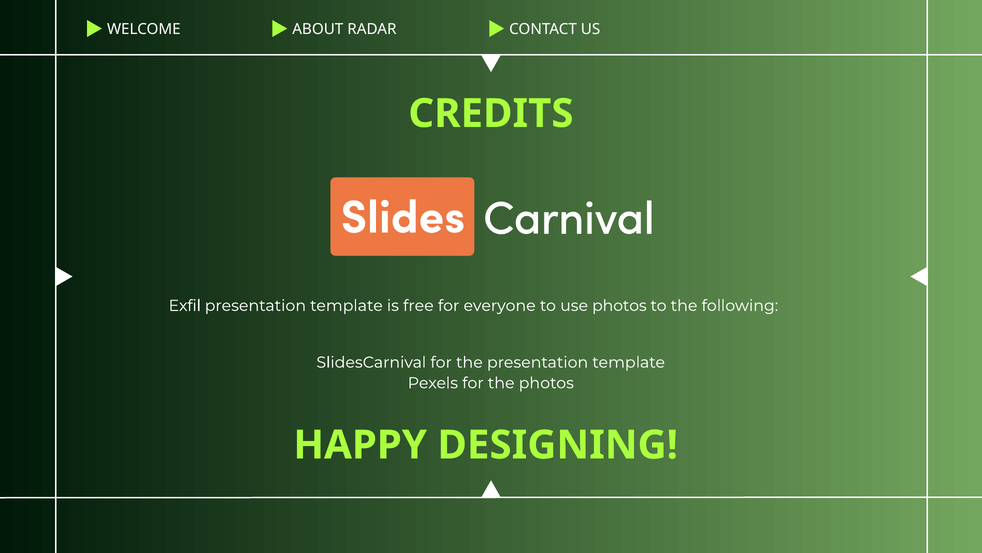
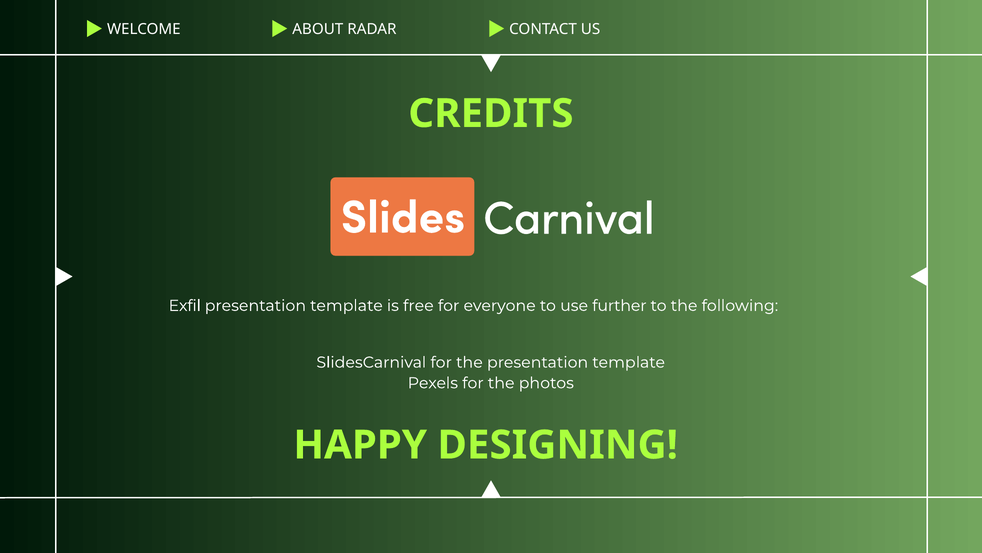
use photos: photos -> further (619, 305)
